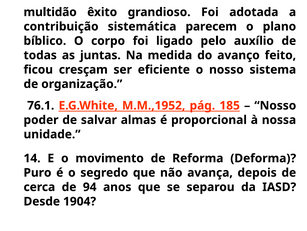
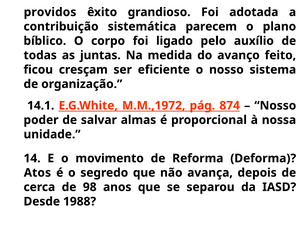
multidão: multidão -> providos (50, 12)
76.1: 76.1 -> 14.1 (41, 105)
M.M.,1952: M.M.,1952 -> M.M.,1972 (154, 105)
185: 185 -> 874 (230, 105)
Puro: Puro -> Atos (37, 172)
94: 94 -> 98 (90, 186)
1904: 1904 -> 1988 (80, 201)
